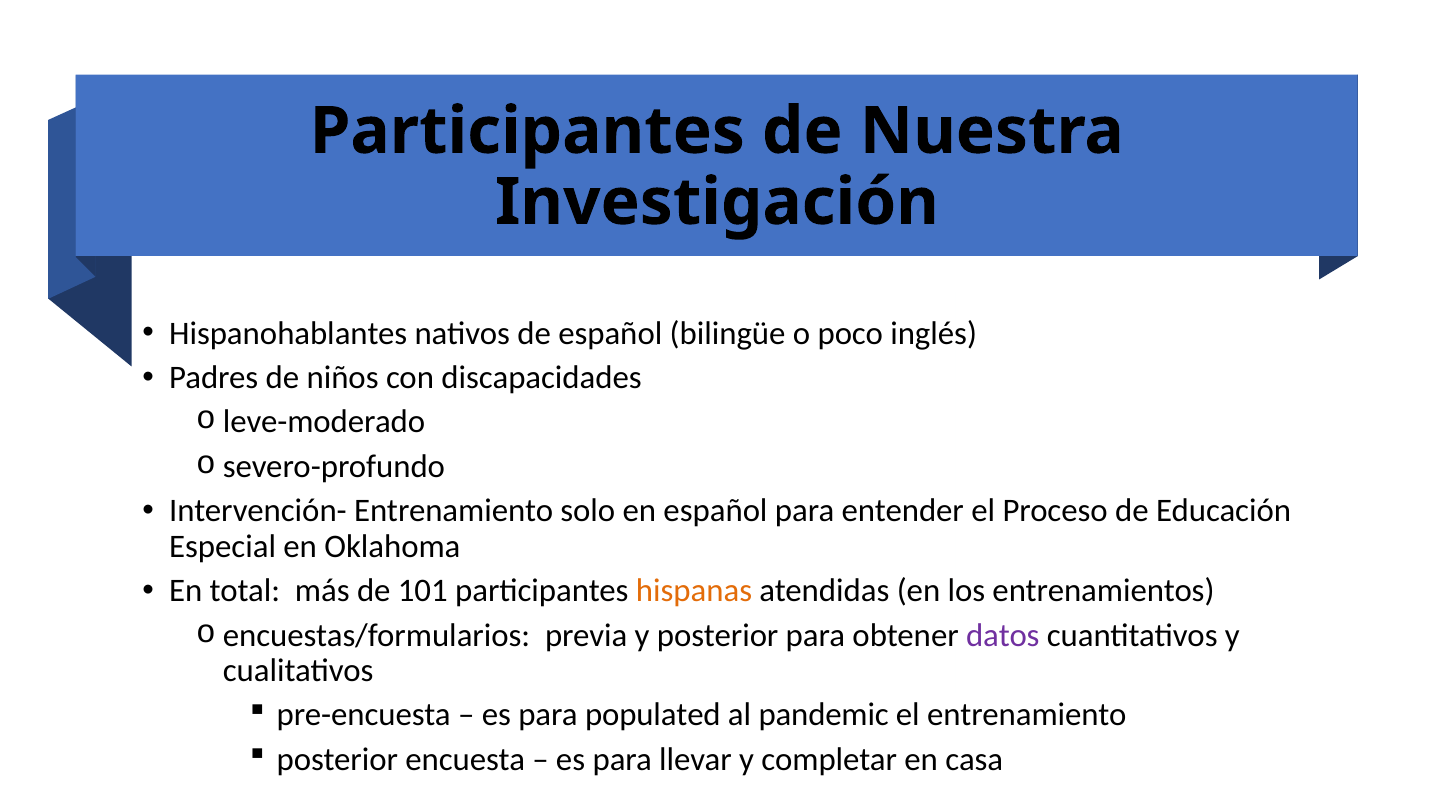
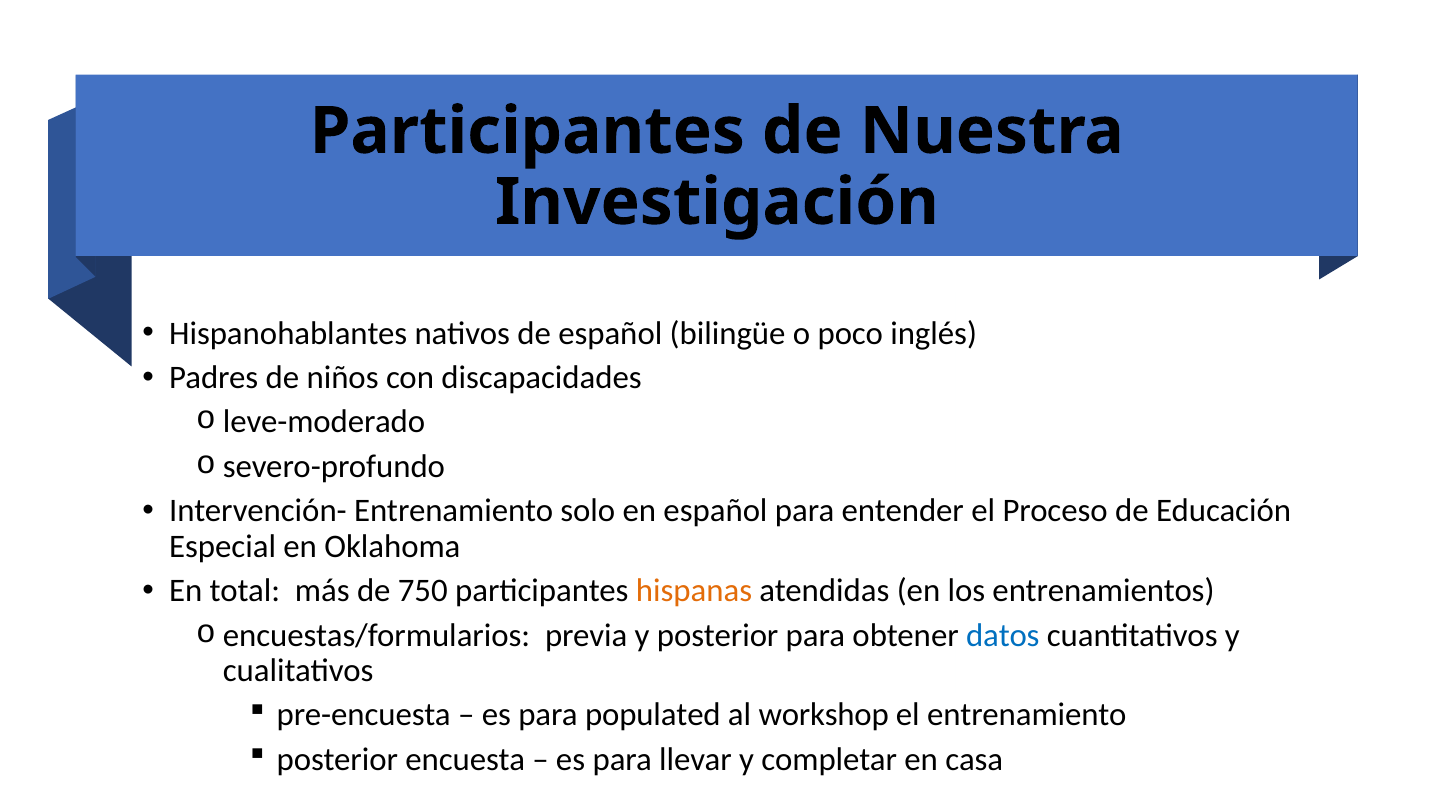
101: 101 -> 750 (423, 591)
datos colour: purple -> blue (1003, 635)
pandemic: pandemic -> workshop (824, 715)
